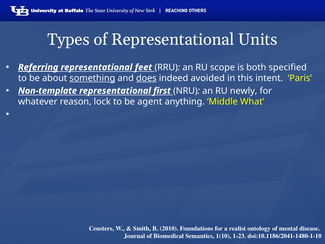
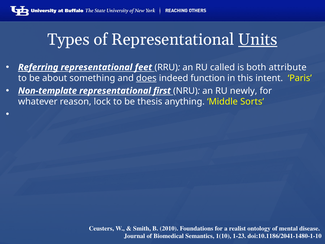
Units underline: none -> present (258, 40)
scope: scope -> called (223, 67)
specified: specified -> attribute (288, 67)
something underline: present -> none (92, 78)
avoided: avoided -> function (208, 78)
agent: agent -> thesis (150, 102)
What: What -> Sorts (252, 102)
